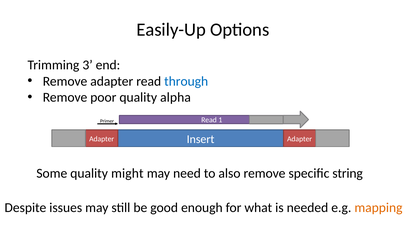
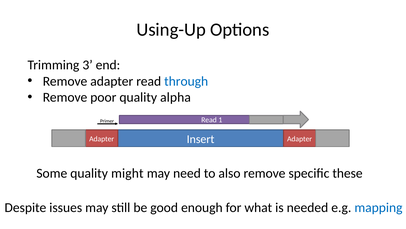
Easily-Up: Easily-Up -> Using-Up (171, 29)
string: string -> these (348, 173)
mapping colour: orange -> blue (378, 207)
